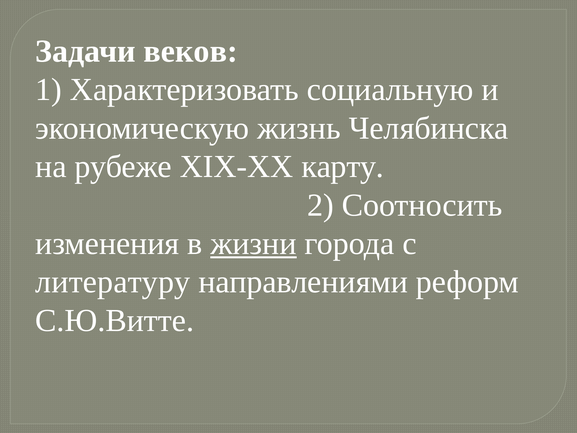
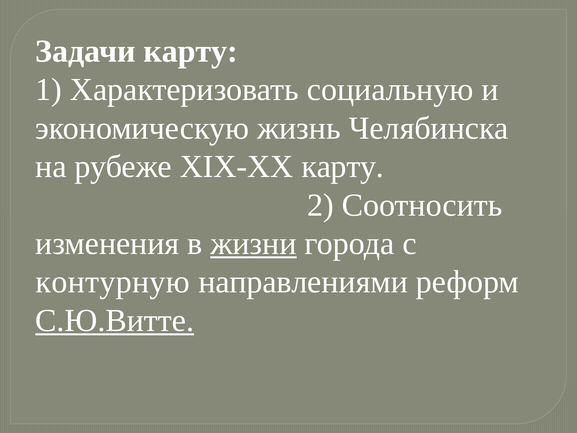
Задачи веков: веков -> карту (191, 51)
литературу: литературу -> контурную (113, 282)
С.Ю.Витте underline: none -> present (115, 320)
